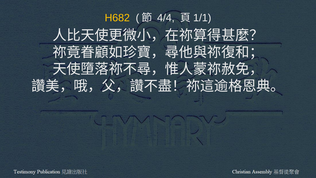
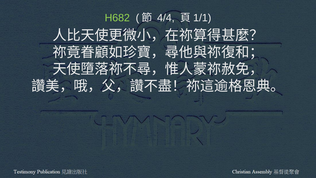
H682 colour: yellow -> light green (117, 18)
